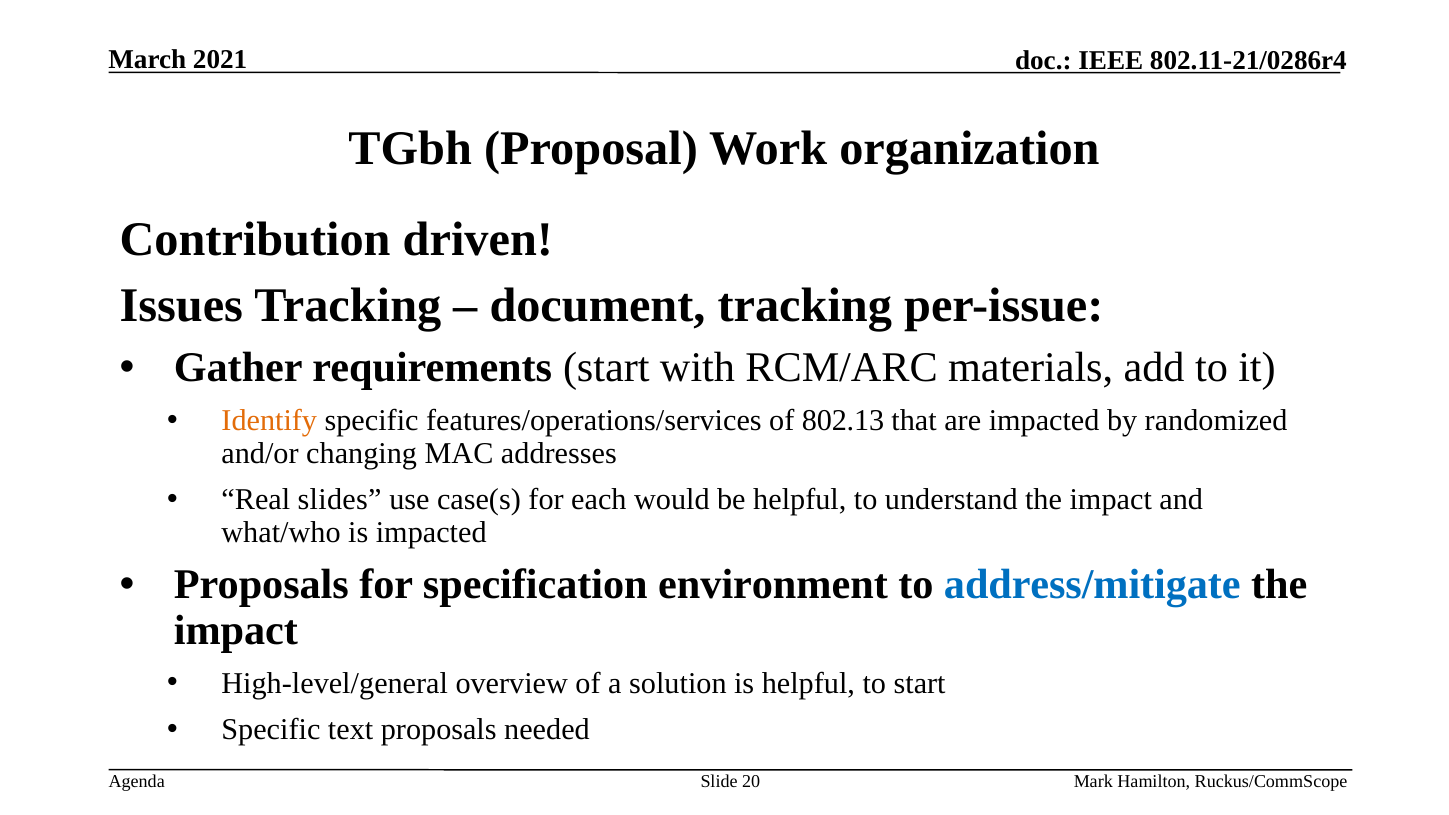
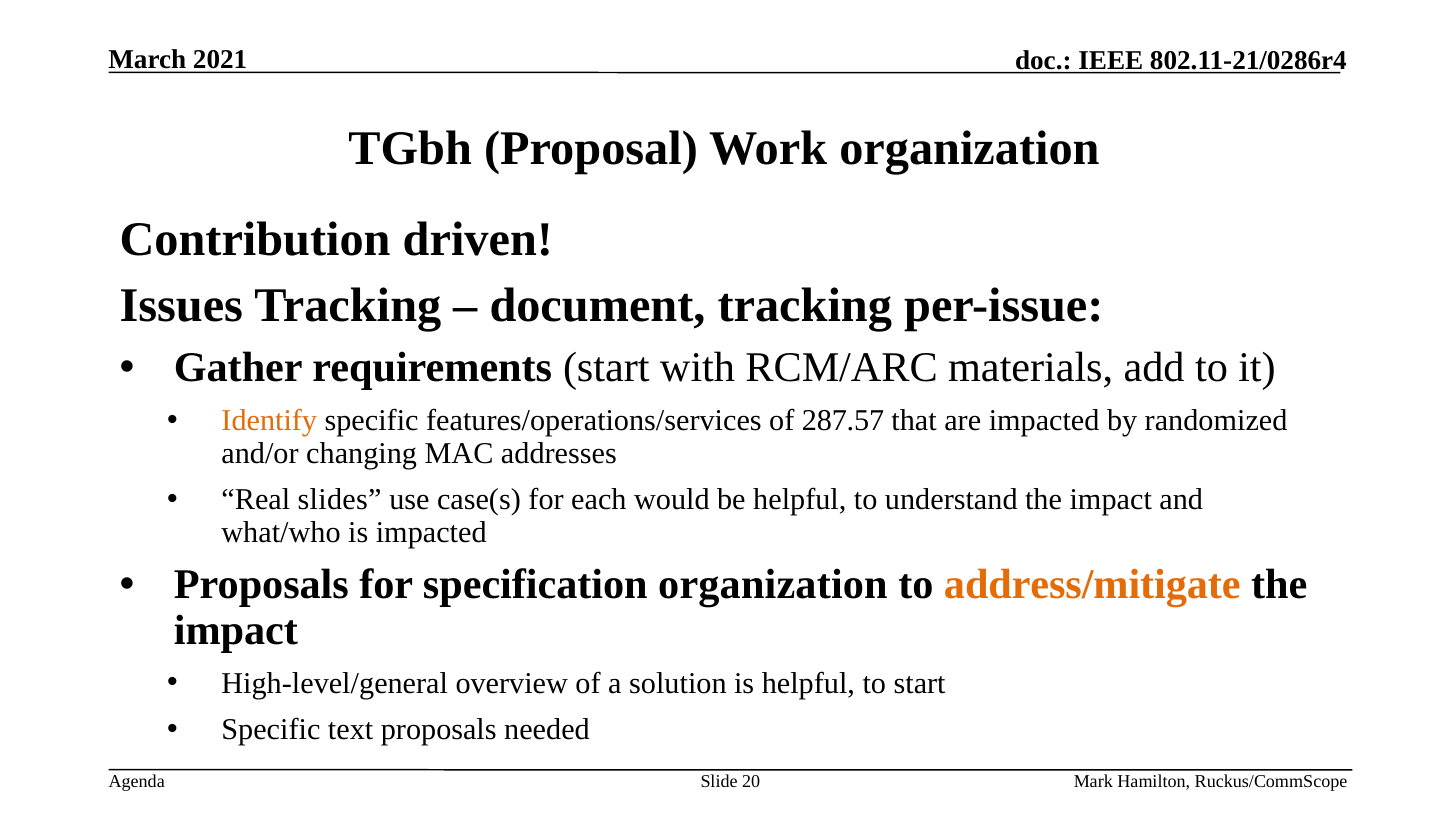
802.13: 802.13 -> 287.57 (843, 421)
specification environment: environment -> organization (773, 585)
address/mitigate colour: blue -> orange (1092, 585)
